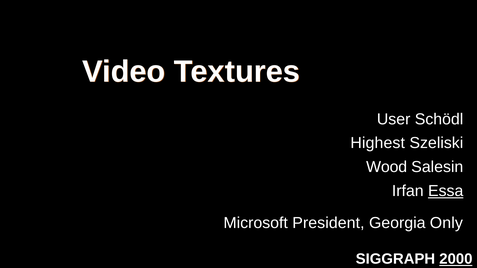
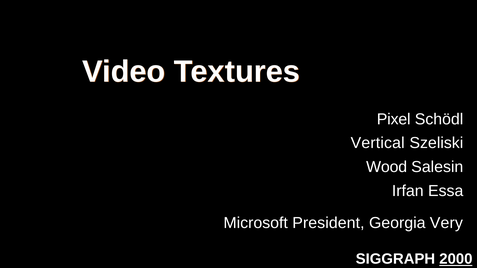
User: User -> Pixel (394, 119)
Highest: Highest -> Vertical (378, 143)
Essa underline: present -> none (446, 191)
Only: Only -> Very (446, 223)
